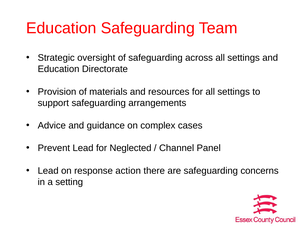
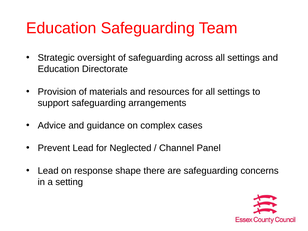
action: action -> shape (128, 171)
